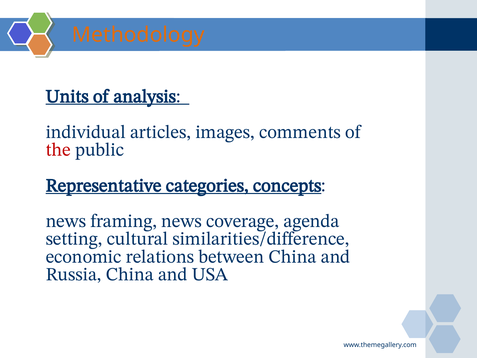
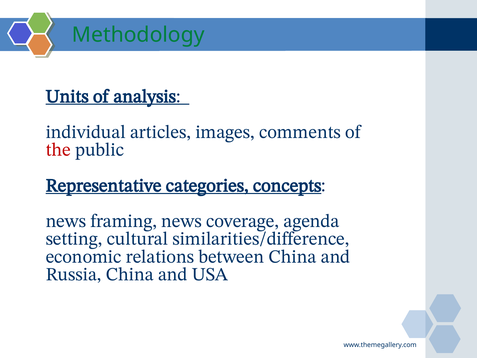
Methodology colour: orange -> green (138, 35)
